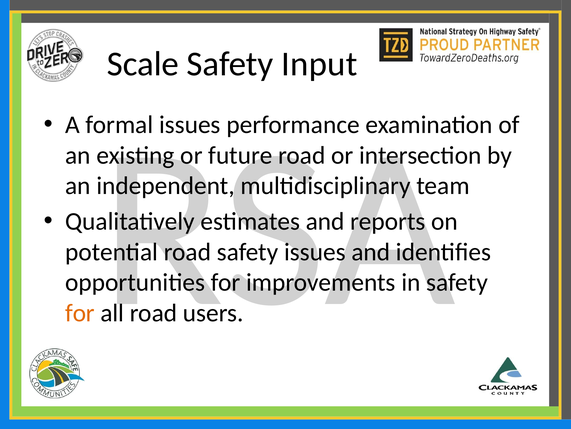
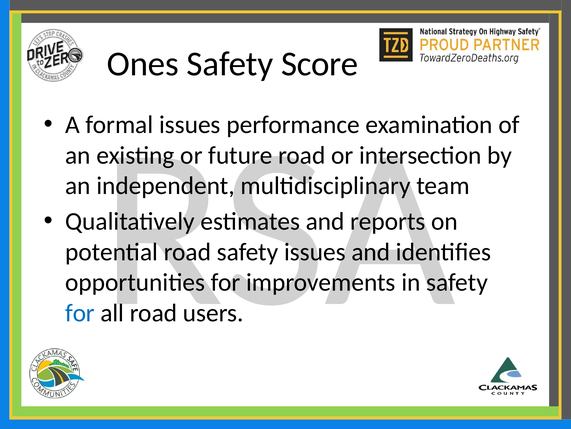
Scale: Scale -> Ones (143, 64)
Input: Input -> Score (320, 64)
for colour: orange -> blue (80, 313)
